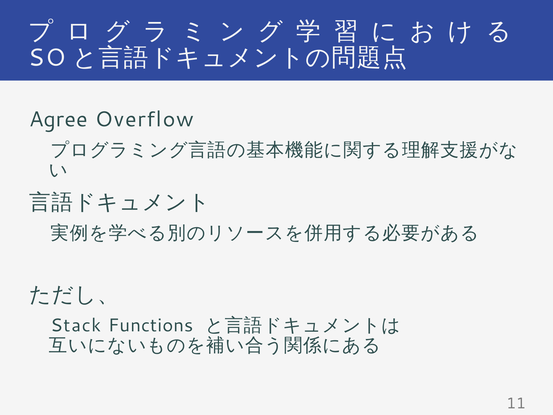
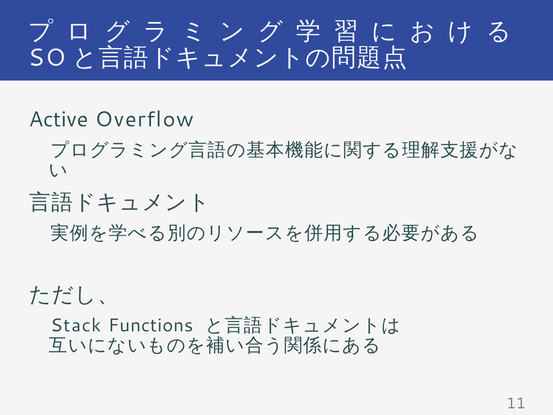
Agree: Agree -> Active (58, 119)
